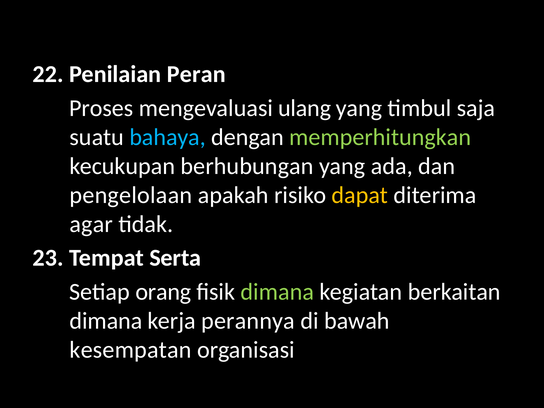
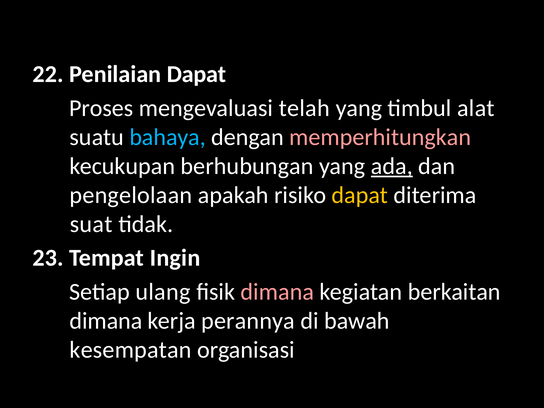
Penilaian Peran: Peran -> Dapat (196, 74)
ulang: ulang -> telah (304, 108)
saja: saja -> alat (476, 108)
memperhitungkan colour: light green -> pink (380, 137)
ada underline: none -> present (392, 166)
agar: agar -> suat (91, 224)
Serta: Serta -> Ingin (175, 258)
orang: orang -> ulang (163, 292)
dimana colour: light green -> pink (277, 292)
